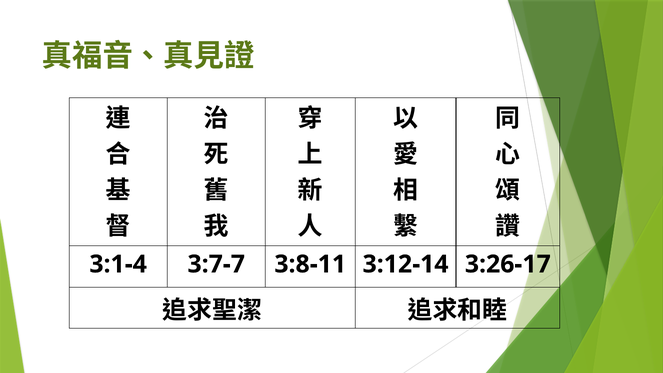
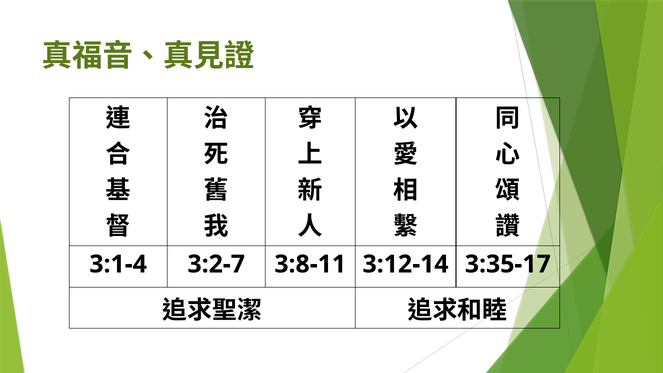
3:7-7: 3:7-7 -> 3:2-7 (216, 264)
3:26-17: 3:26-17 -> 3:35-17 (508, 264)
